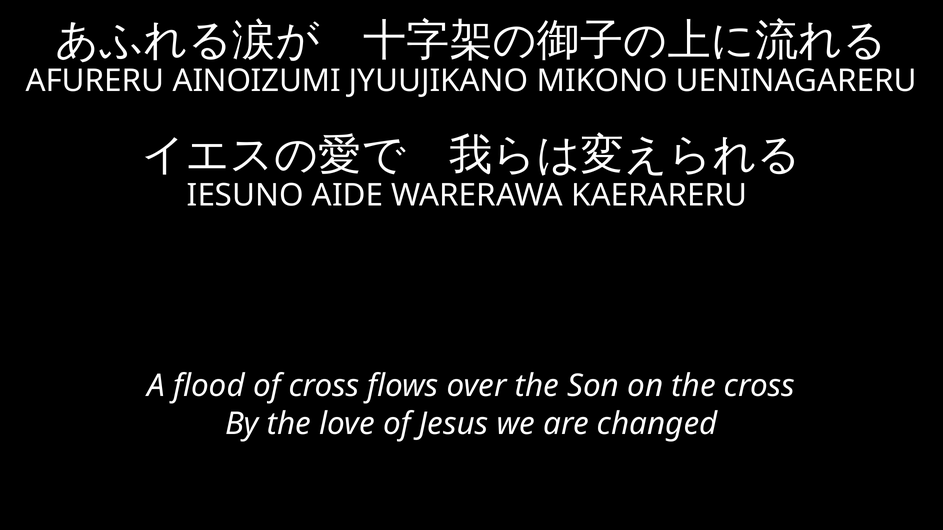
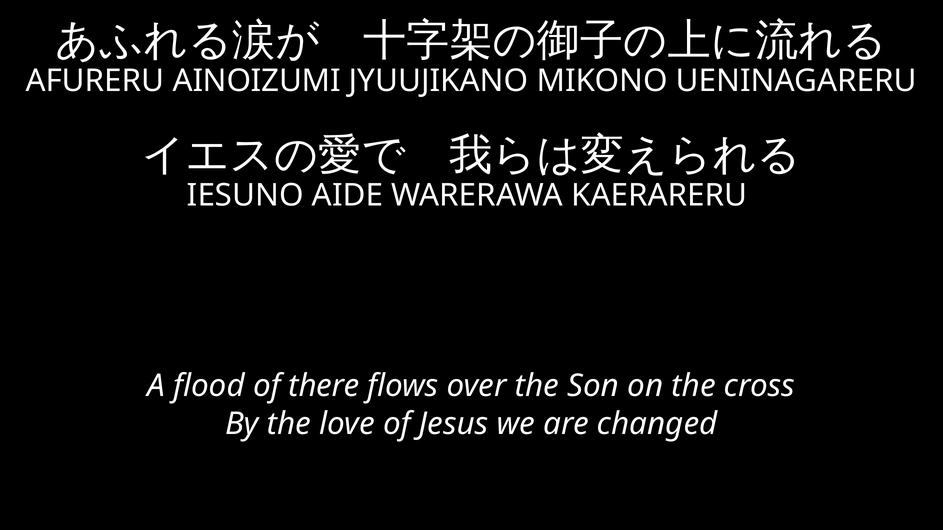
of cross: cross -> there (324, 386)
